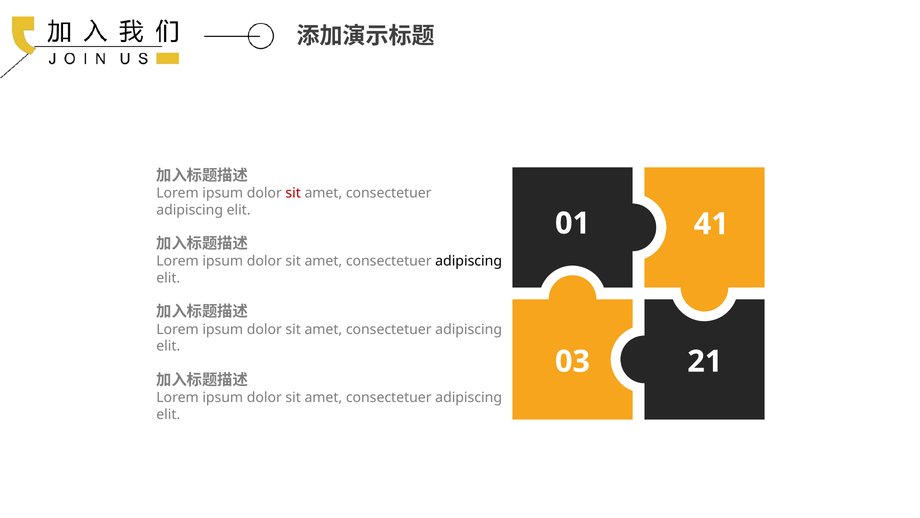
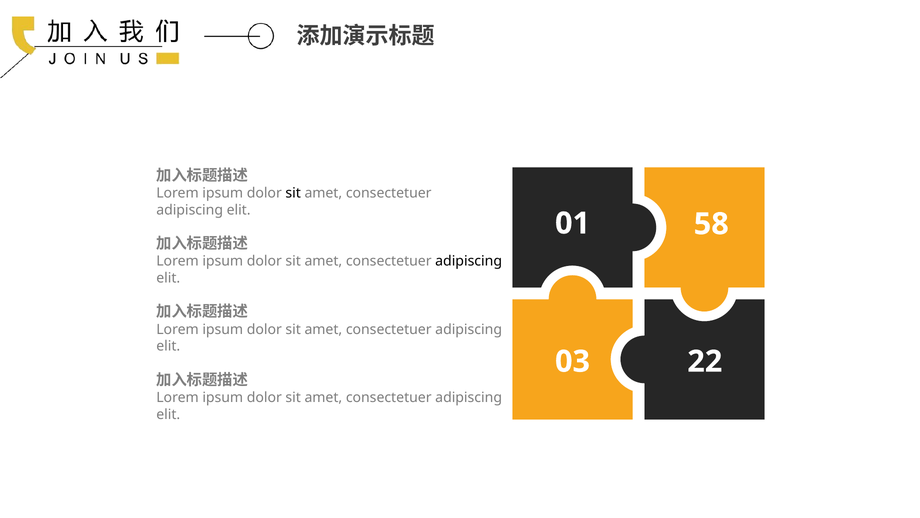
sit colour: red -> black (293, 193)
41: 41 -> 58 (711, 224)
21: 21 -> 22 (705, 361)
